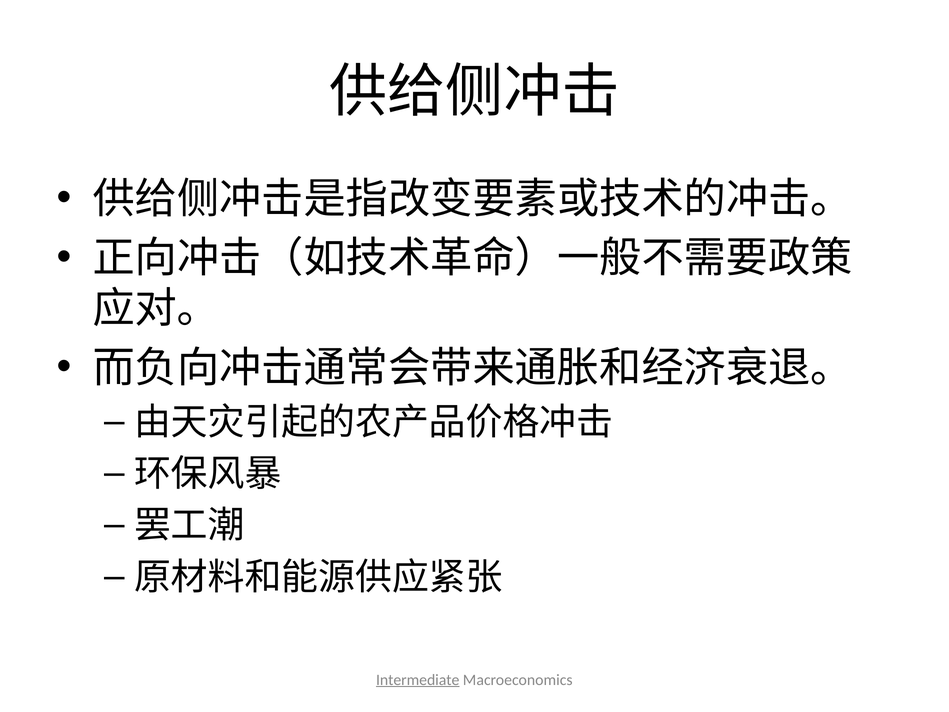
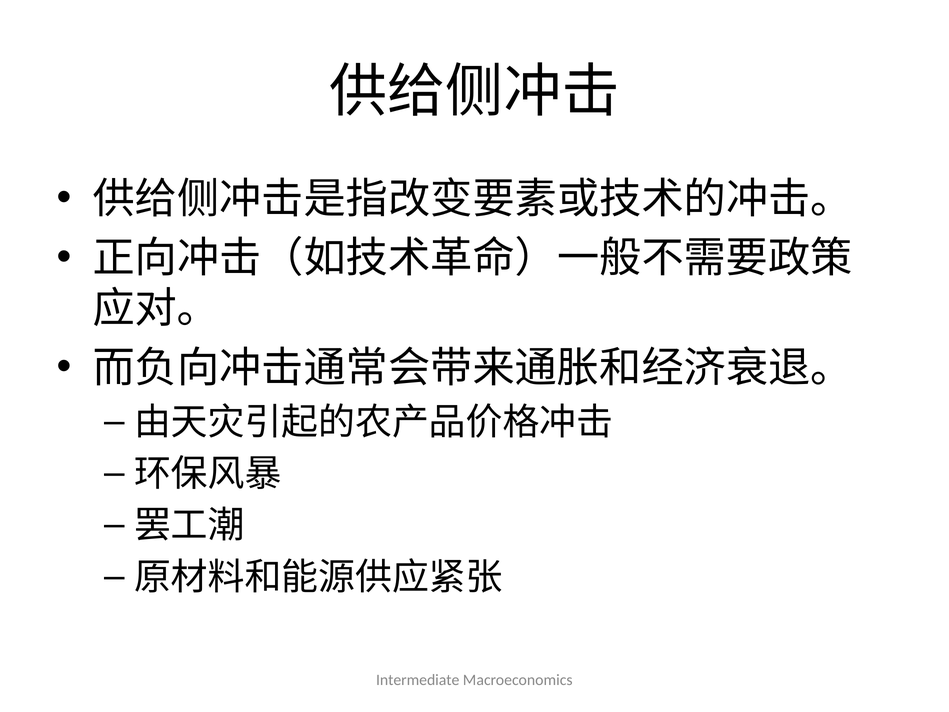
Intermediate underline: present -> none (418, 680)
